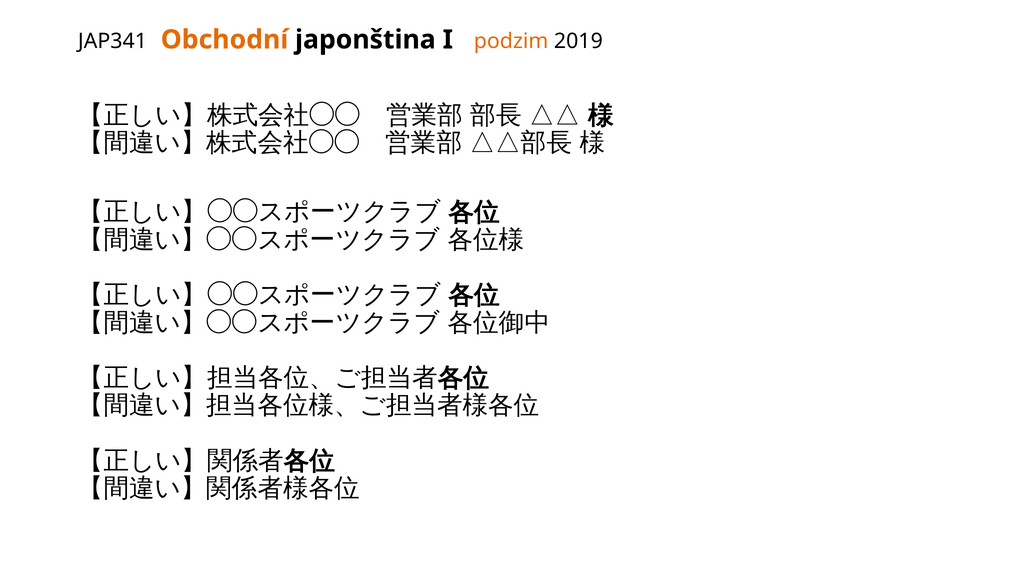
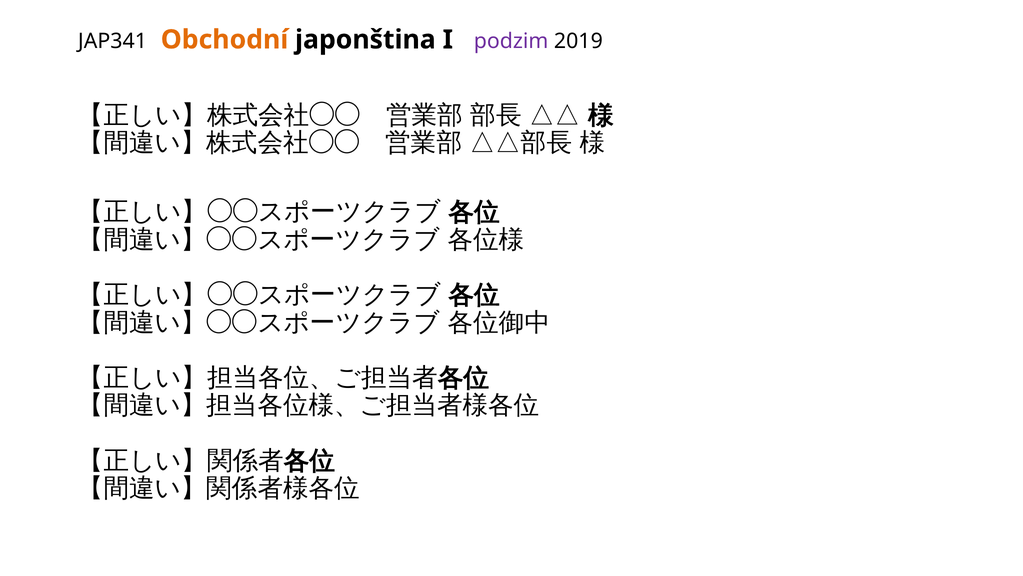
podzim colour: orange -> purple (511, 41)
